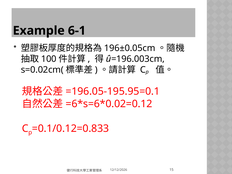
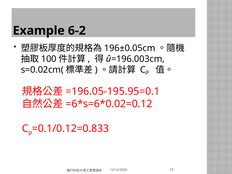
6-1: 6-1 -> 6-2 (77, 31)
